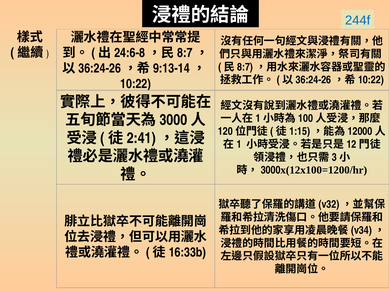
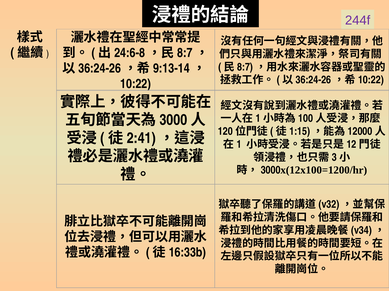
244f colour: blue -> purple (358, 20)
